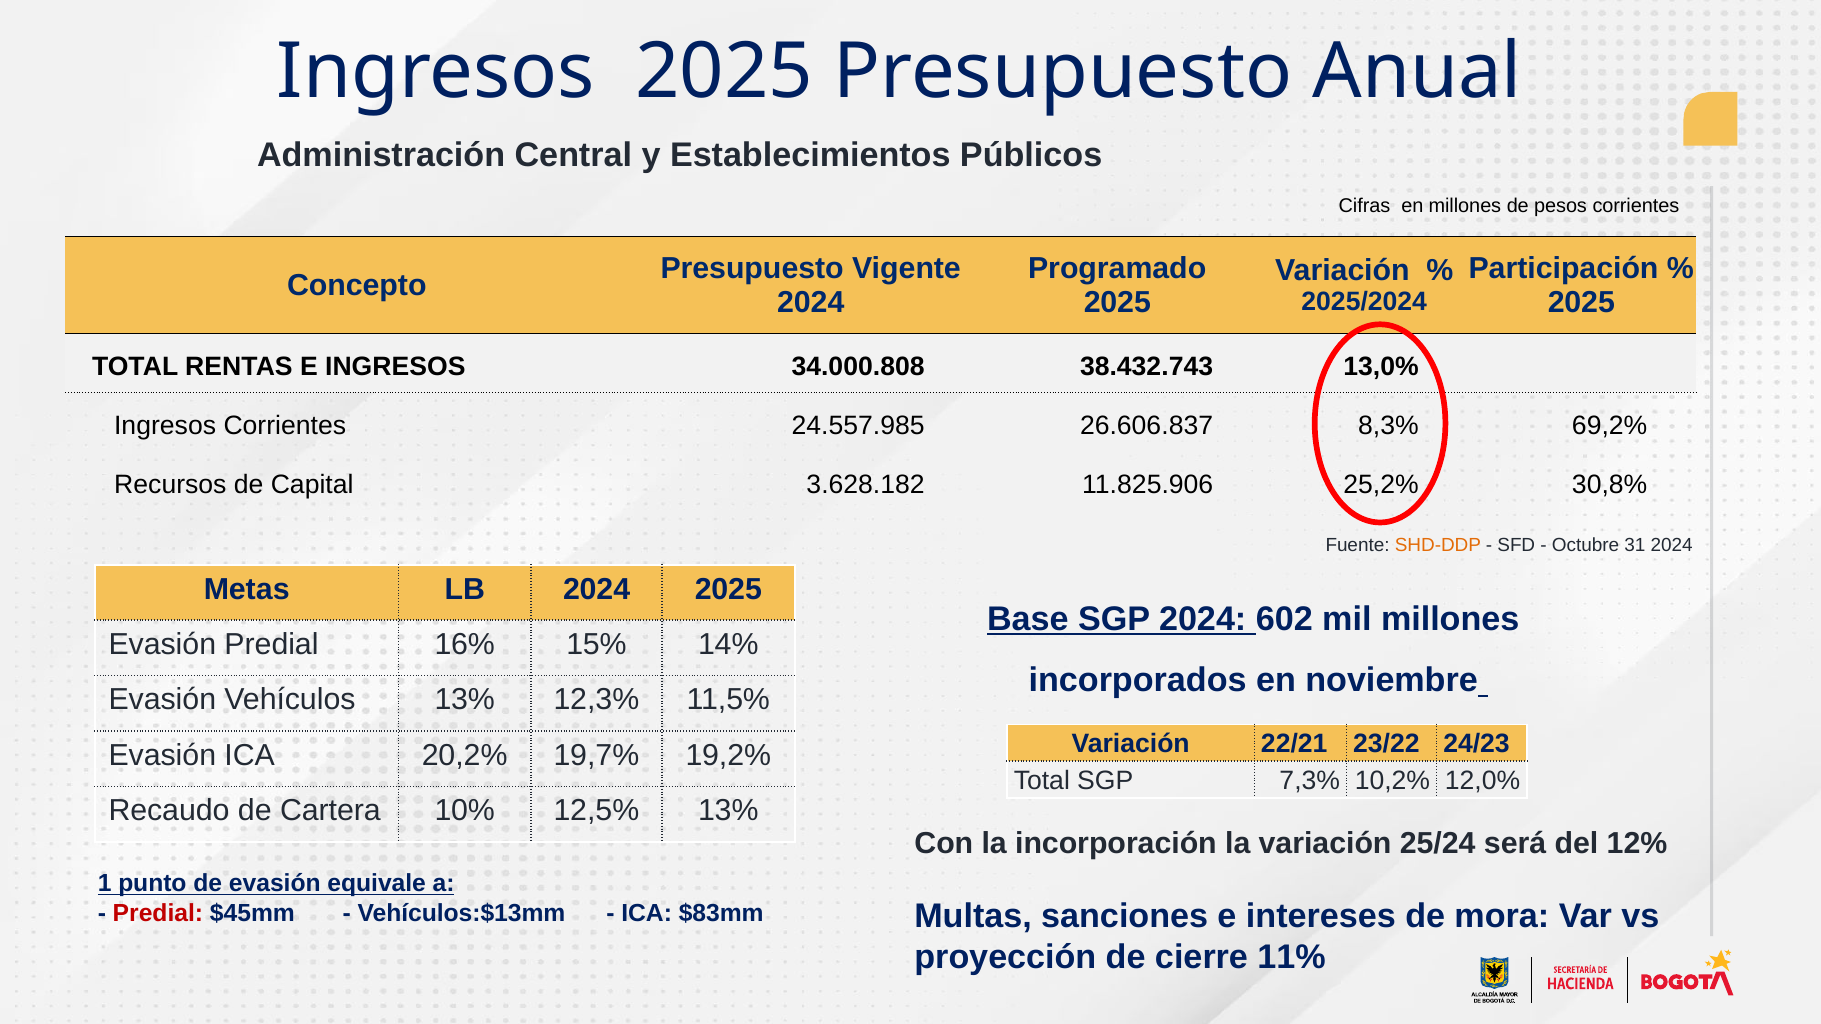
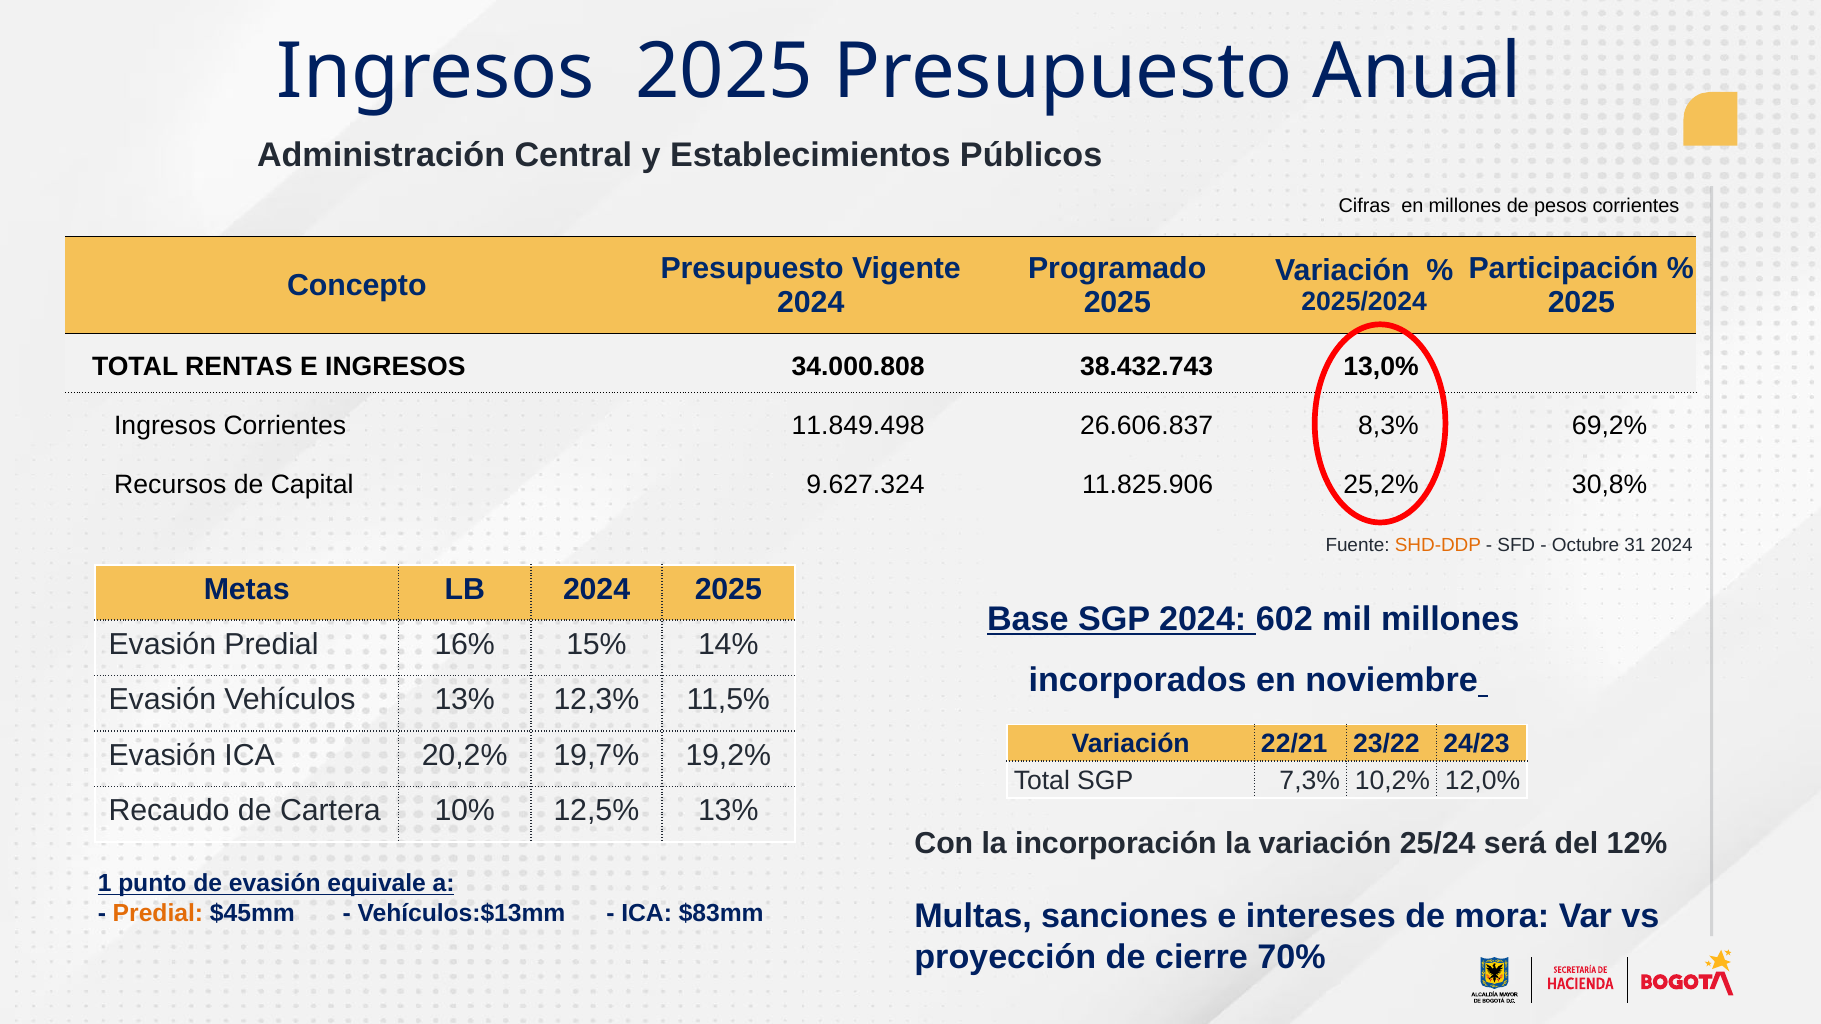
24.557.985: 24.557.985 -> 11.849.498 (858, 426)
3.628.182: 3.628.182 -> 9.627.324 (866, 485)
Predial colour: red -> orange (158, 913)
11%: 11% -> 70% (1292, 957)
